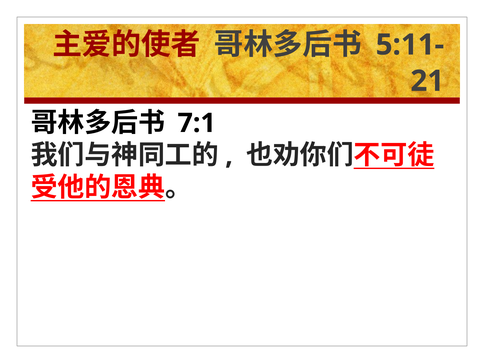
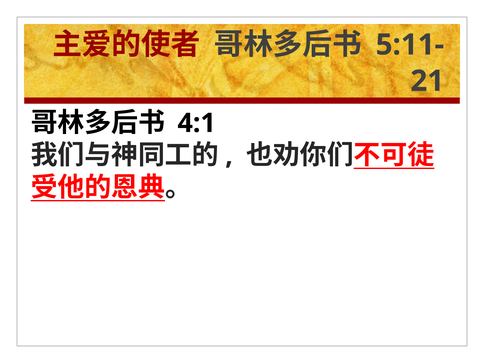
7:1: 7:1 -> 4:1 (197, 123)
